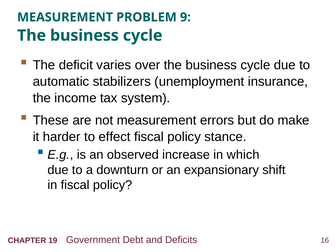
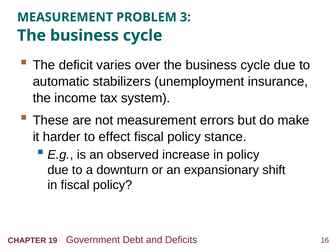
9: 9 -> 3 (185, 17)
in which: which -> policy (243, 155)
